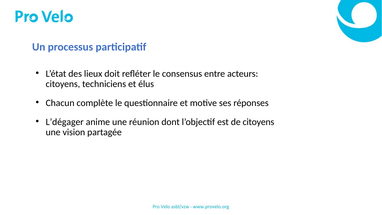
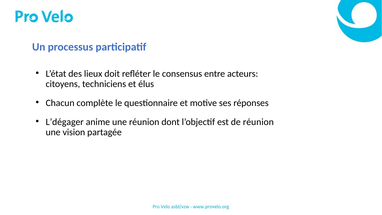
de citoyens: citoyens -> réunion (258, 122)
